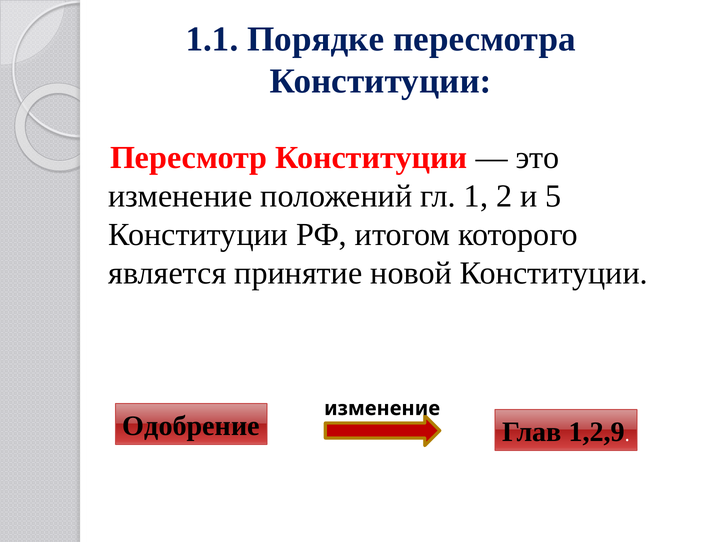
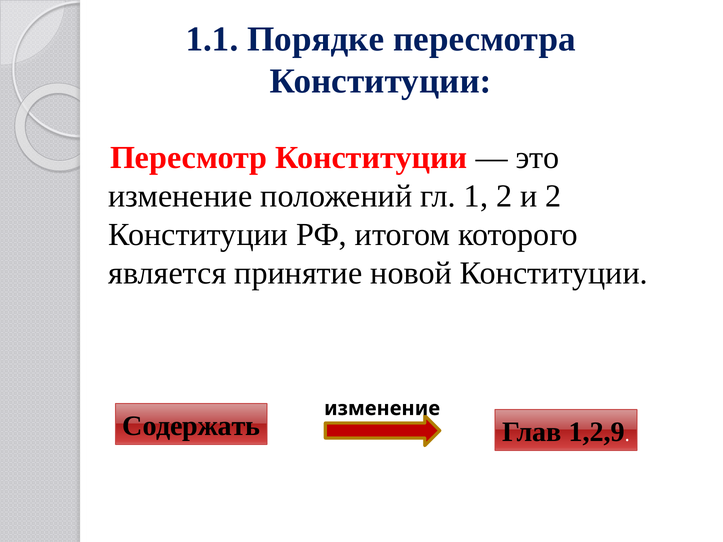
и 5: 5 -> 2 (553, 196)
Одобрение: Одобрение -> Содержать (191, 426)
